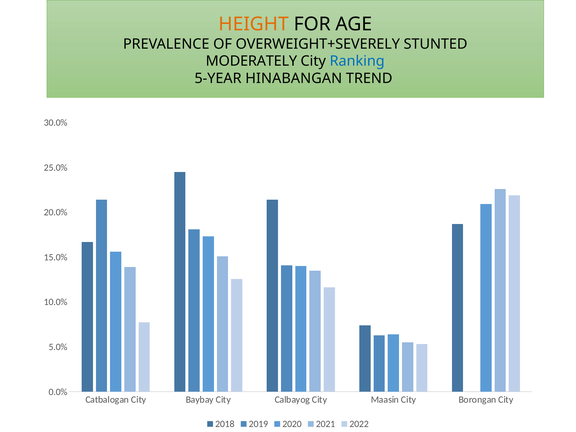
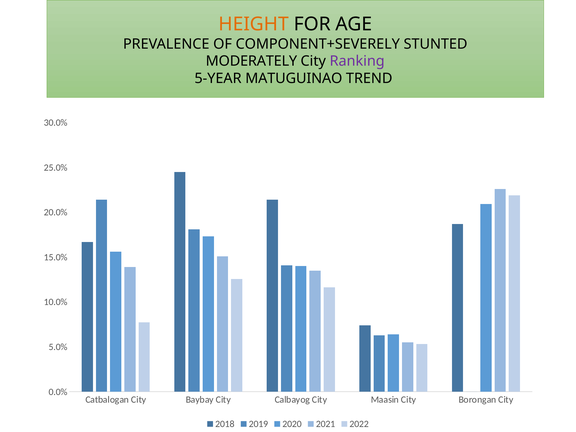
OVERWEIGHT+SEVERELY: OVERWEIGHT+SEVERELY -> COMPONENT+SEVERELY (318, 44)
Ranking colour: blue -> purple (357, 61)
HINABANGAN: HINABANGAN -> MATUGUINAO (294, 78)
